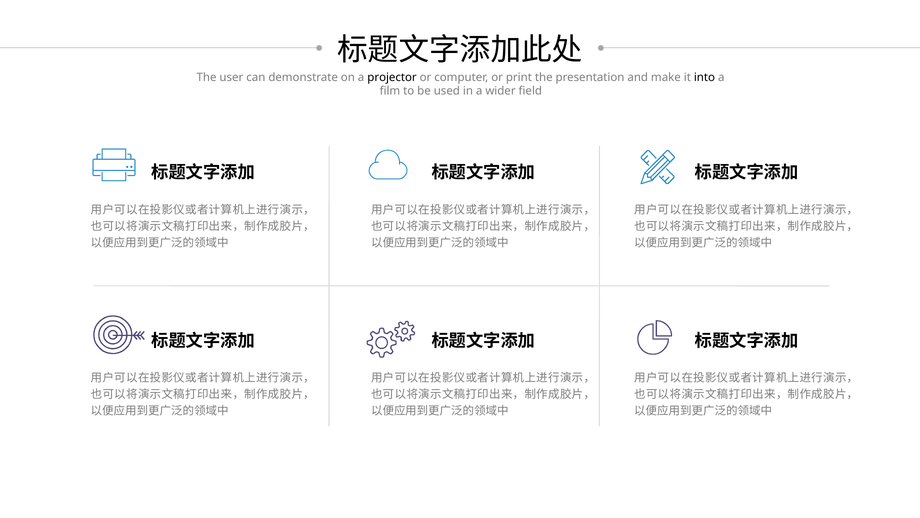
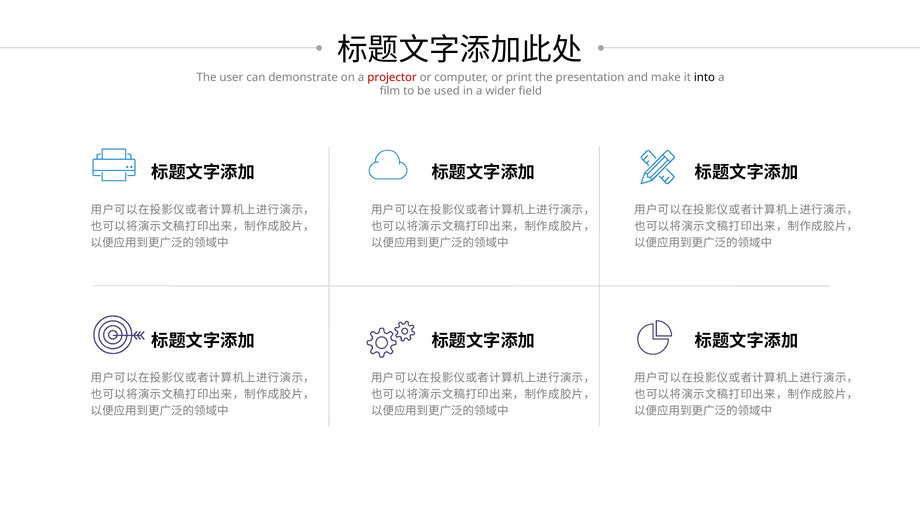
projector colour: black -> red (392, 77)
